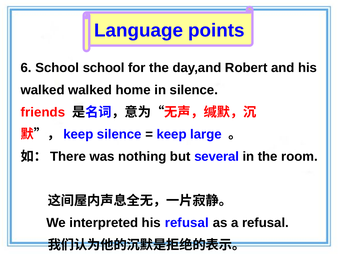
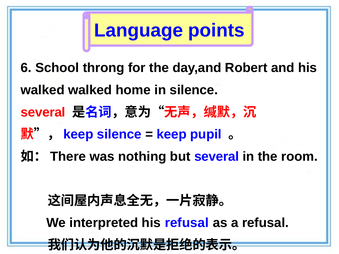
School school: school -> throng (104, 68)
friends: friends -> several (43, 112)
large: large -> pupil (206, 134)
